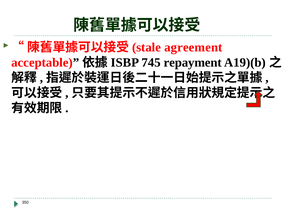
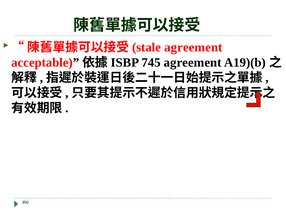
745 repayment: repayment -> agreement (193, 63)
